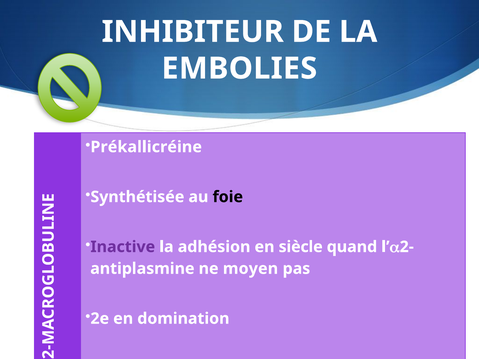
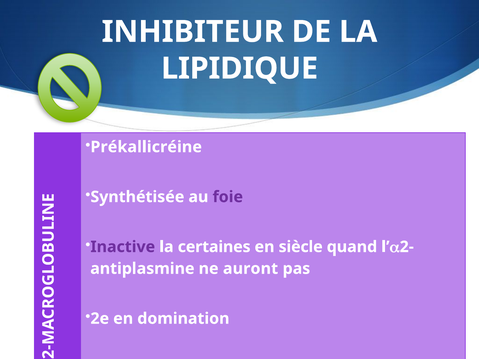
EMBOLIES: EMBOLIES -> LIPIDIQUE (240, 69)
foie colour: black -> purple (228, 197)
adhésion: adhésion -> certaines (214, 247)
moyen: moyen -> auront (251, 269)
